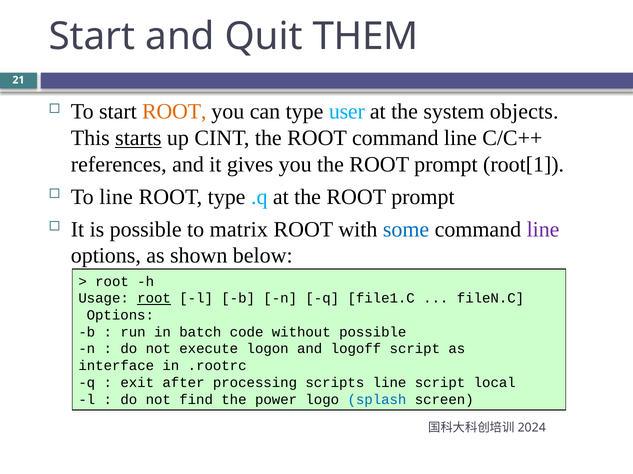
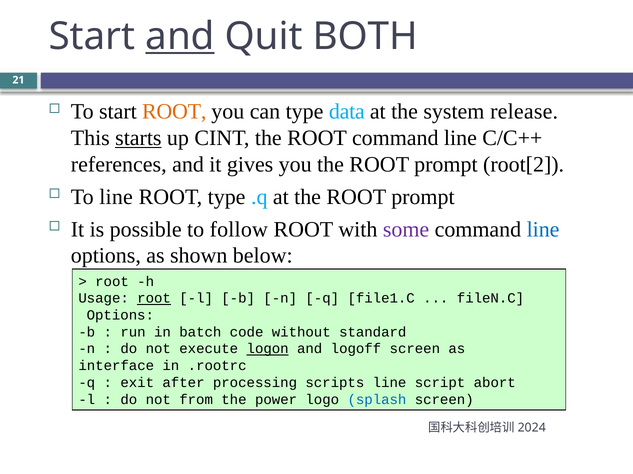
and underline: none -> present (180, 36)
THEM: THEM -> BOTH (365, 36)
user: user -> data (347, 112)
objects: objects -> release (524, 112)
root[1: root[1 -> root[2 (524, 165)
matrix: matrix -> follow (239, 230)
some colour: blue -> purple (406, 230)
line colour: purple -> blue (543, 230)
without possible: possible -> standard (373, 333)
logon underline: none -> present (268, 349)
logoff script: script -> screen (415, 349)
local: local -> abort (495, 383)
find: find -> from (196, 400)
